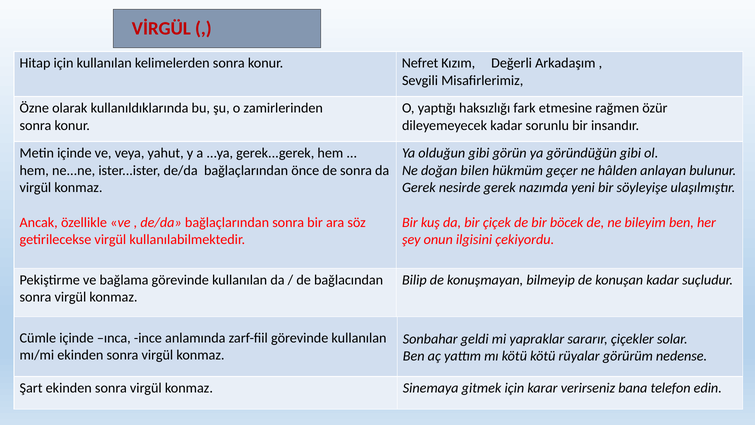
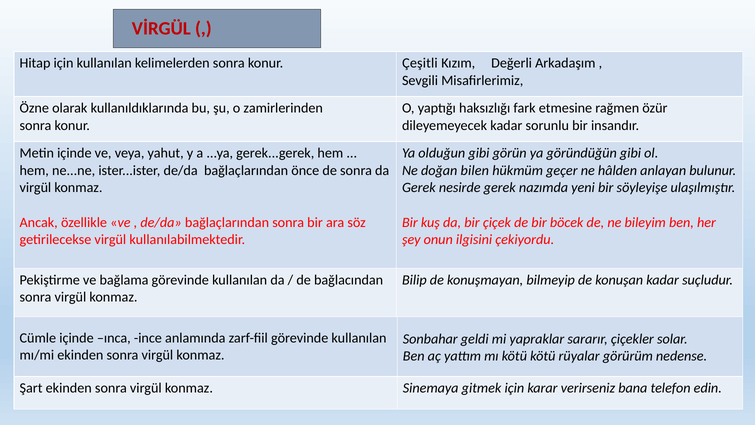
Nefret: Nefret -> Çeşitli (420, 63)
